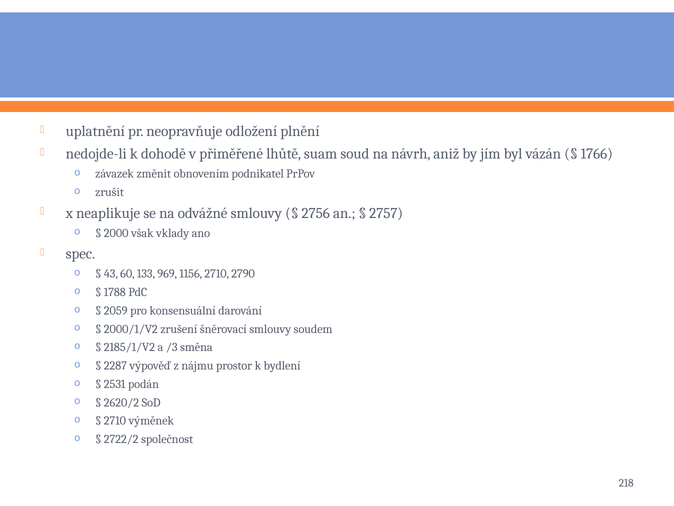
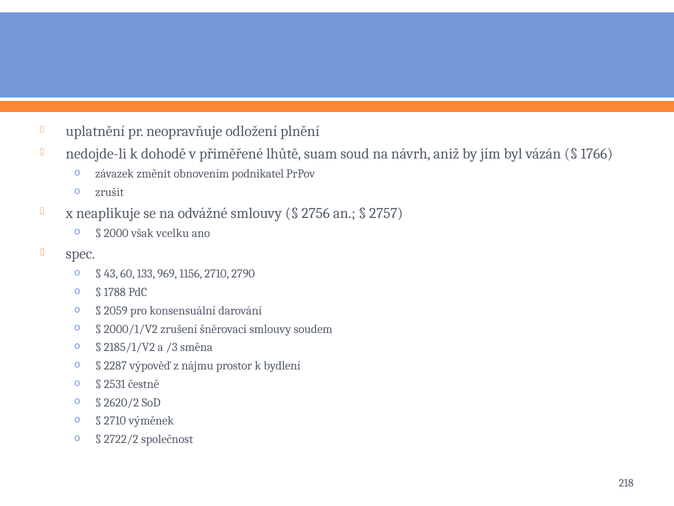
vklady: vklady -> vcelku (173, 233)
podán: podán -> čestně (144, 384)
